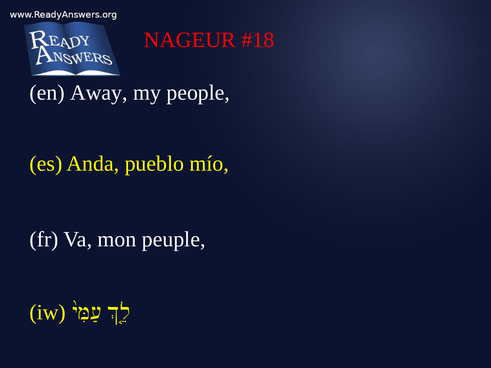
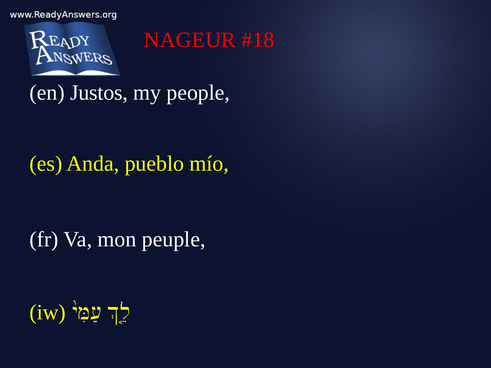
Away: Away -> Justos (99, 93)
